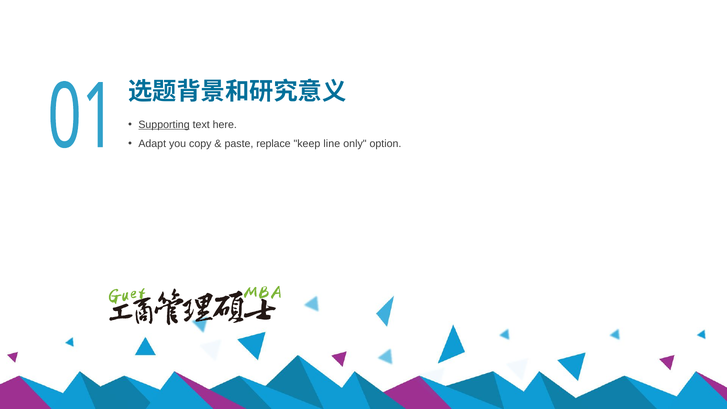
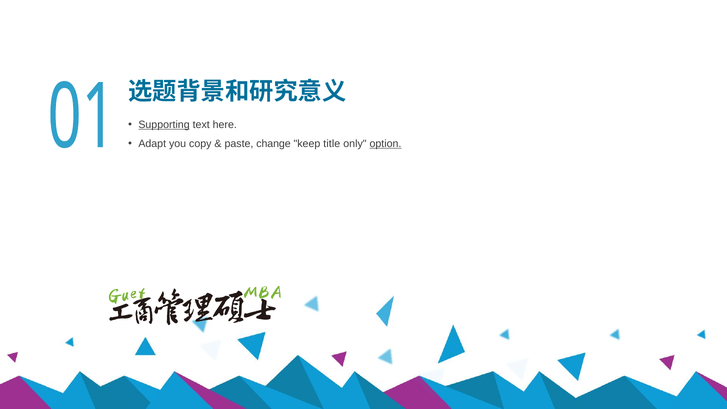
replace: replace -> change (274, 144)
line: line -> title (332, 144)
option underline: none -> present (385, 144)
